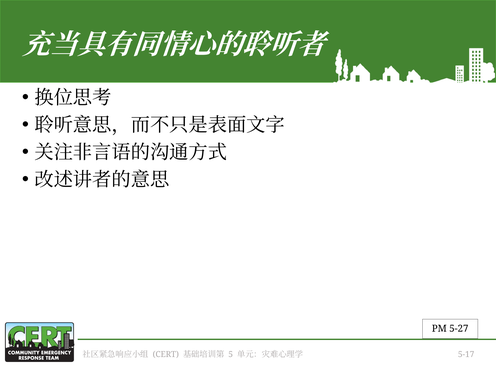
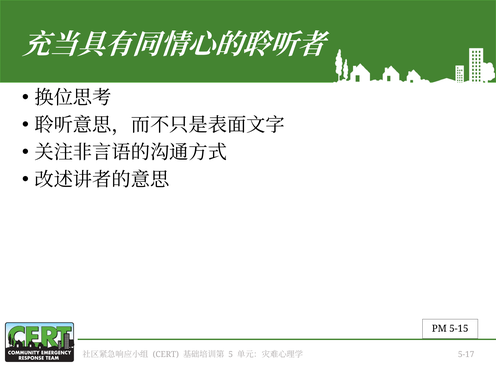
5-27: 5-27 -> 5-15 (459, 329)
